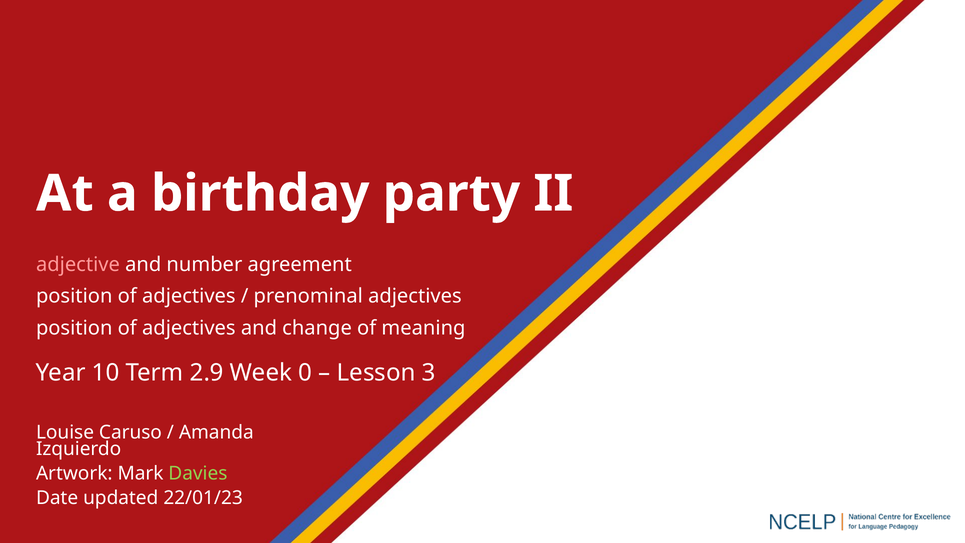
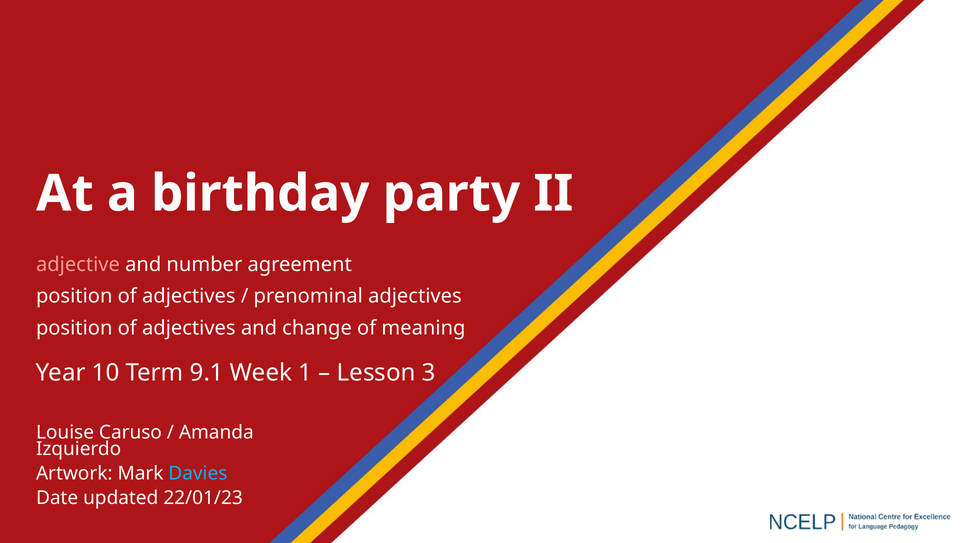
2.9: 2.9 -> 9.1 (207, 373)
0: 0 -> 1 (305, 373)
Davies colour: light green -> light blue (198, 473)
